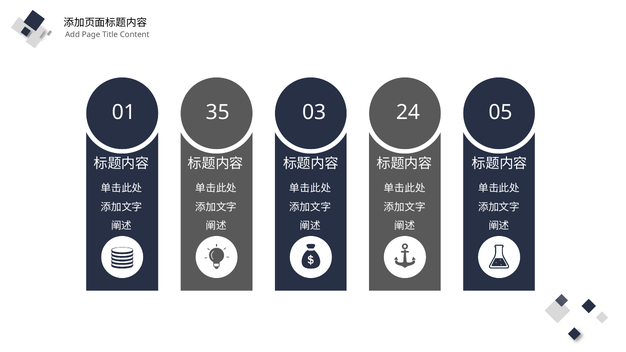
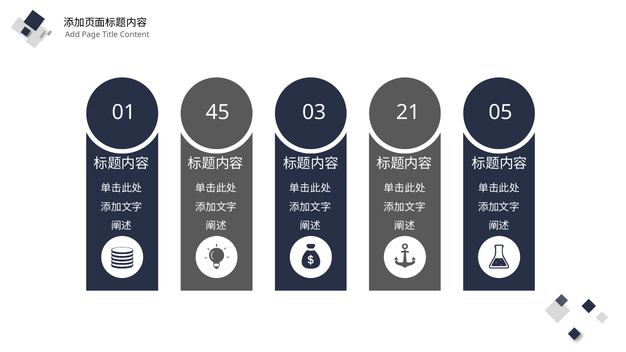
35: 35 -> 45 (218, 112)
24: 24 -> 21 (408, 112)
